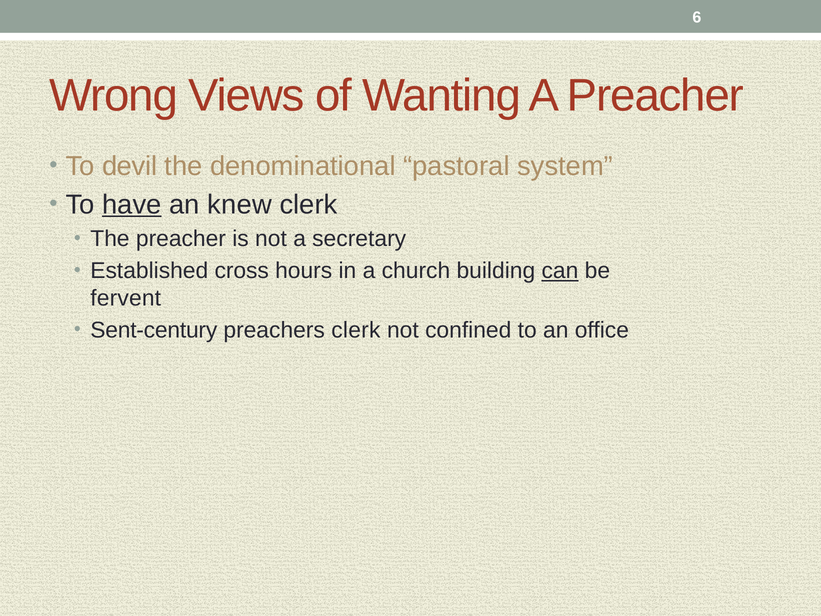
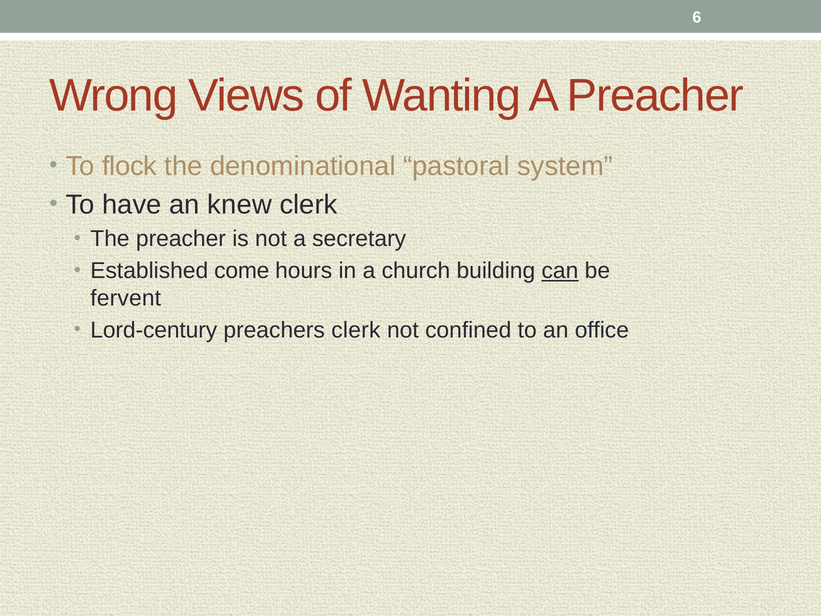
devil: devil -> flock (130, 166)
have underline: present -> none (132, 204)
cross: cross -> come (242, 271)
Sent-century: Sent-century -> Lord-century (154, 330)
